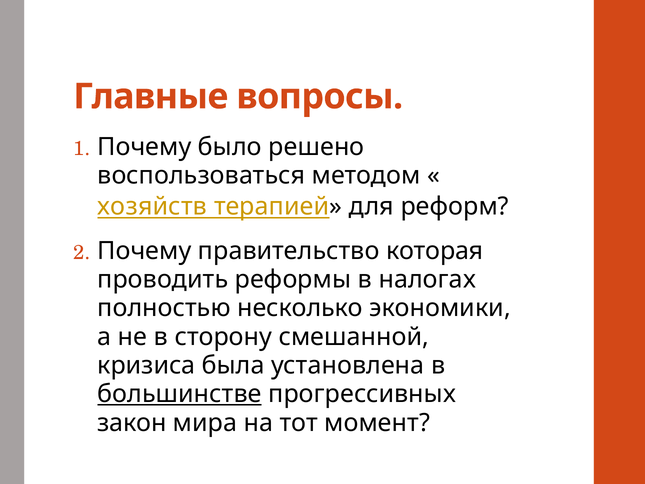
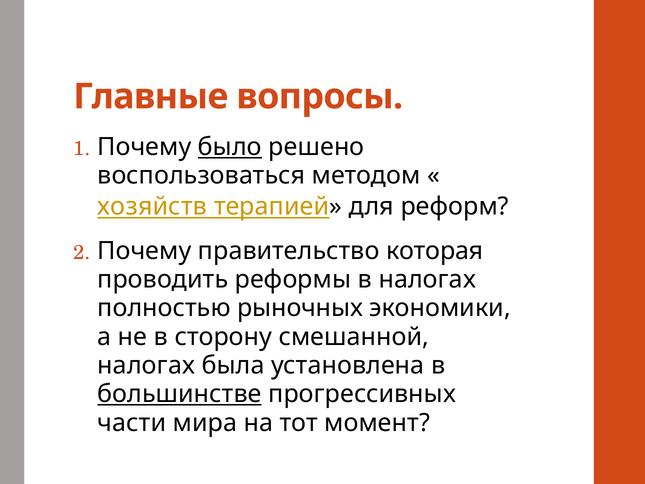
было underline: none -> present (230, 147)
несколько: несколько -> рыночных (300, 308)
кризиса: кризиса -> налогах (146, 365)
закон: закон -> части (132, 422)
